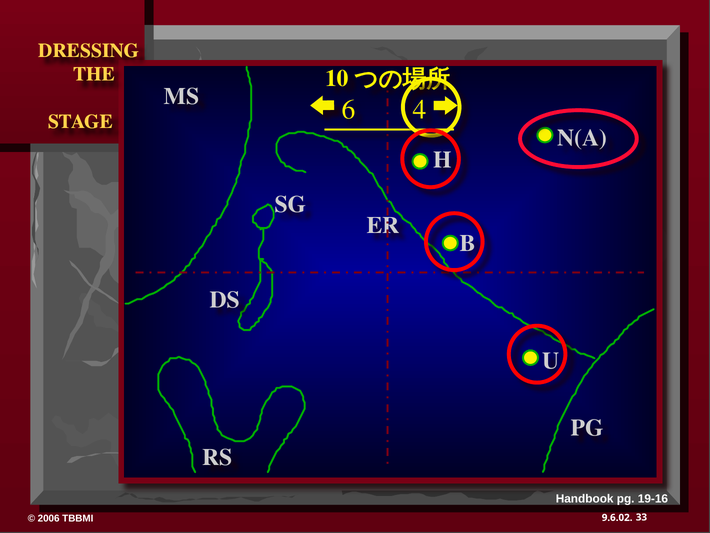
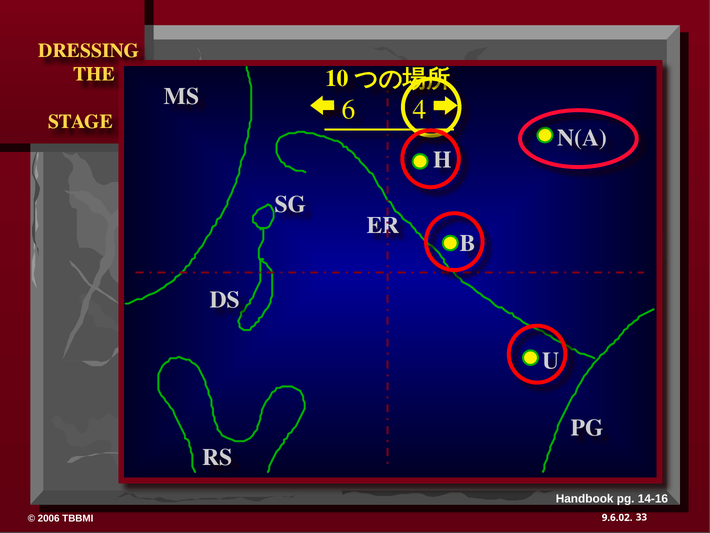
19-16: 19-16 -> 14-16 (653, 498)
